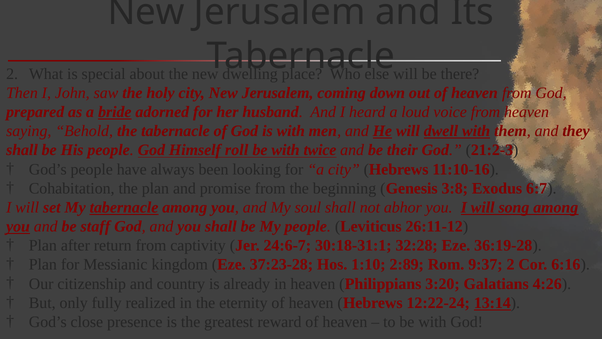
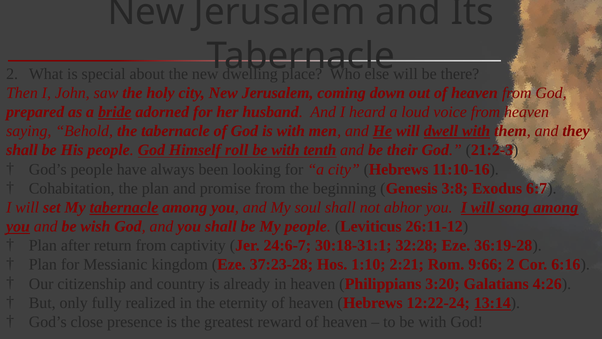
twice: twice -> tenth (320, 150)
staff: staff -> wish (95, 226)
2:89: 2:89 -> 2:21 (407, 264)
9:37: 9:37 -> 9:66 (485, 264)
